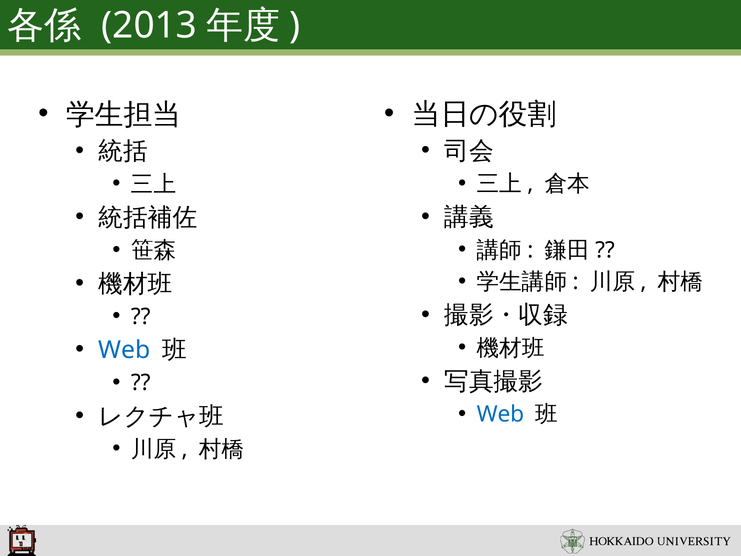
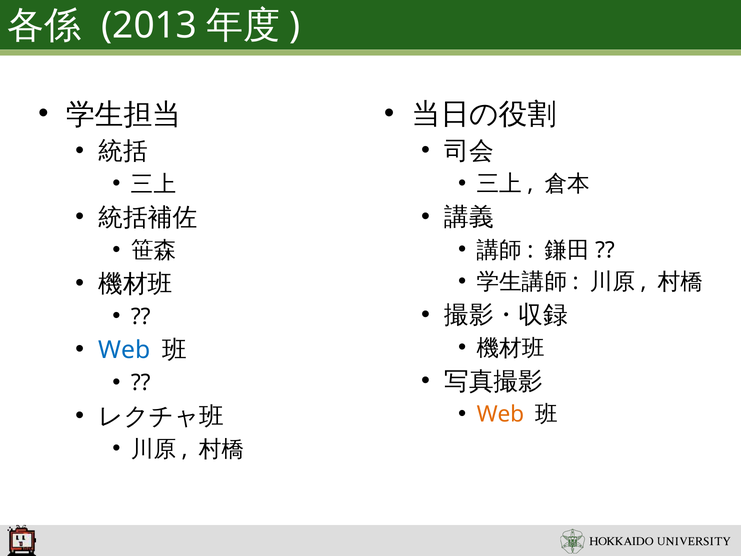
Web colour: blue -> orange (500, 414)
